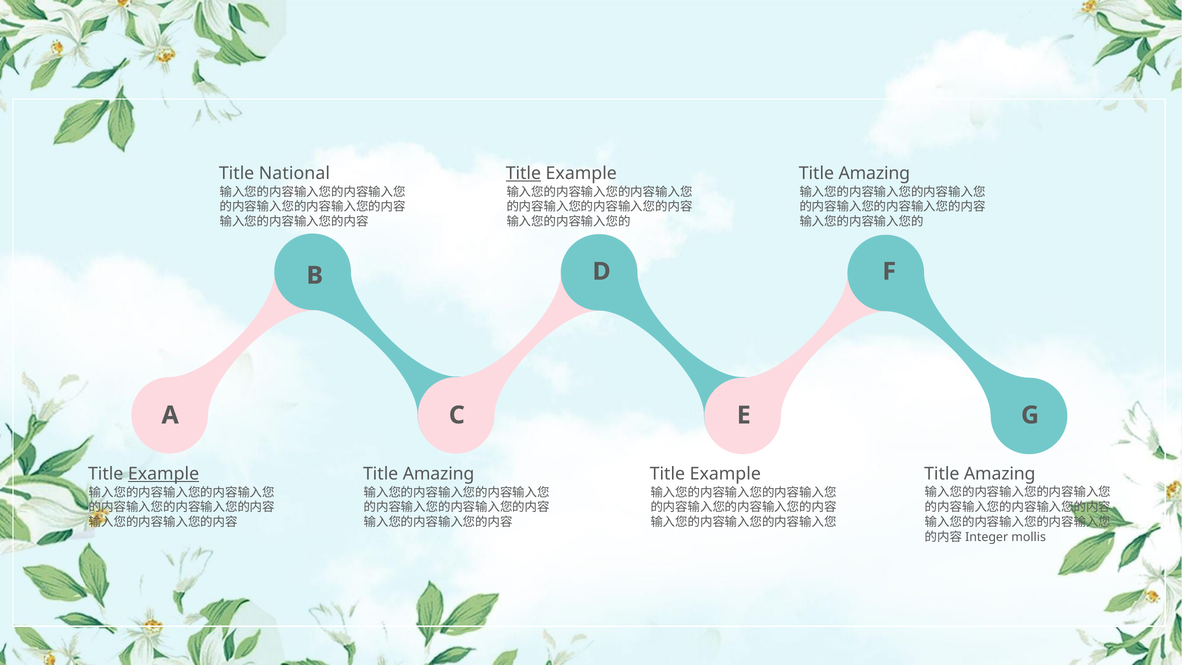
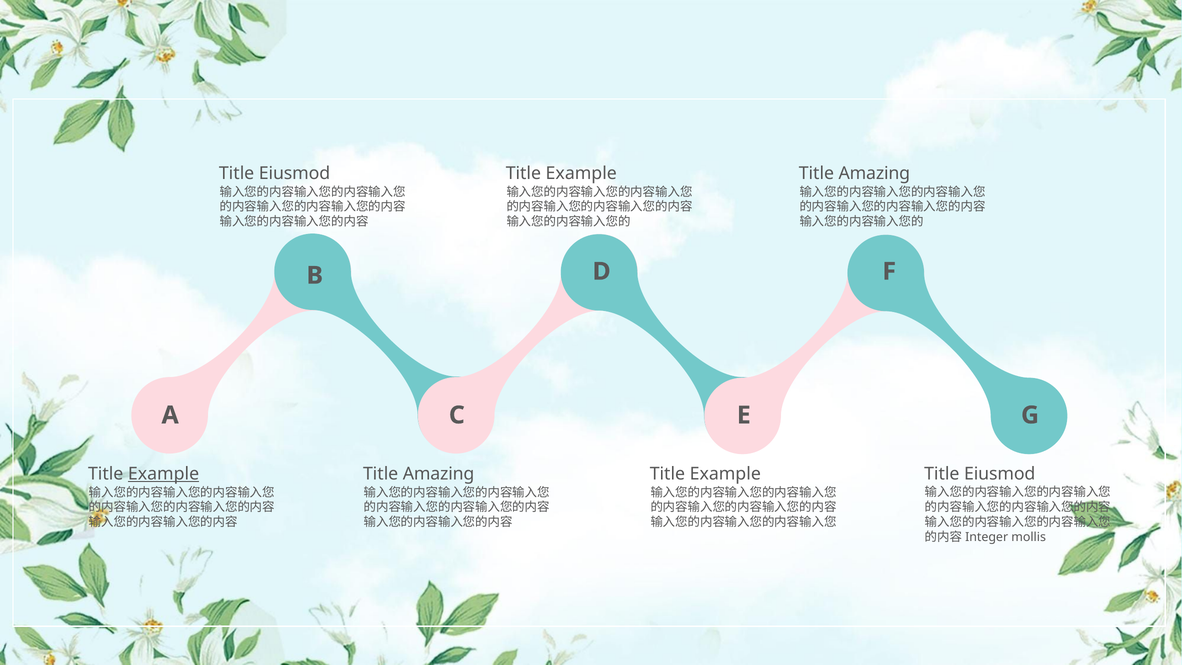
National: National -> Eiusmod (294, 173)
Title underline: present -> none (523, 173)
Amazing: Amazing -> Eiusmod (1000, 474)
